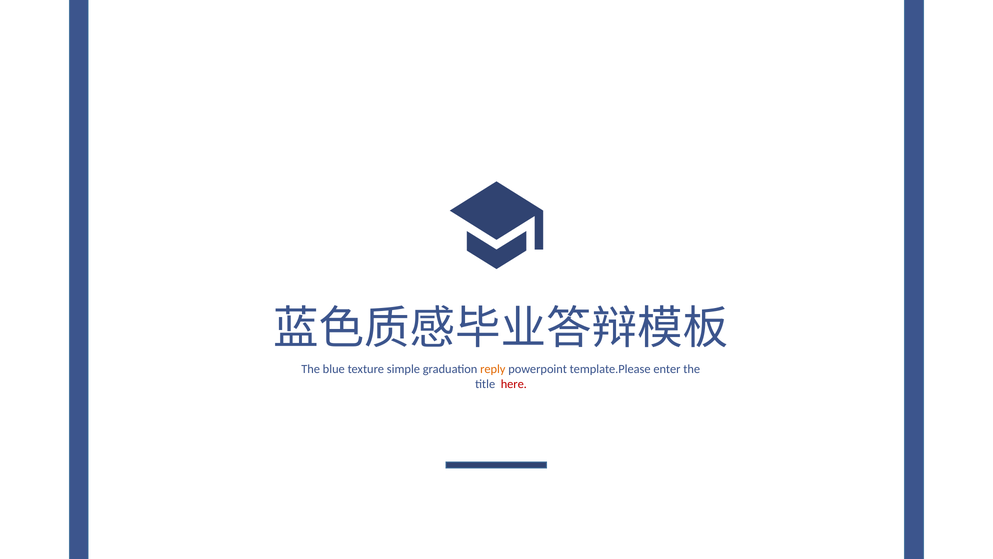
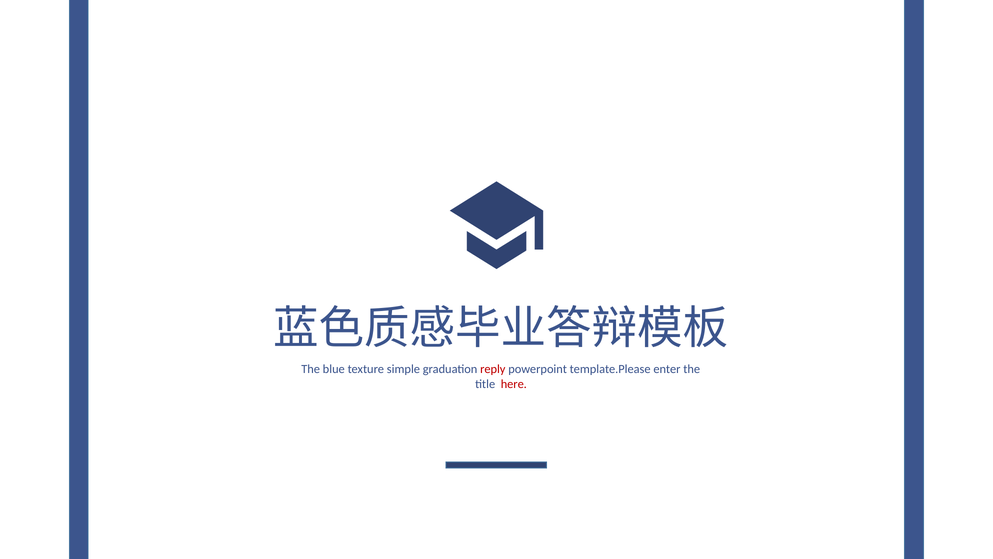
reply colour: orange -> red (493, 369)
